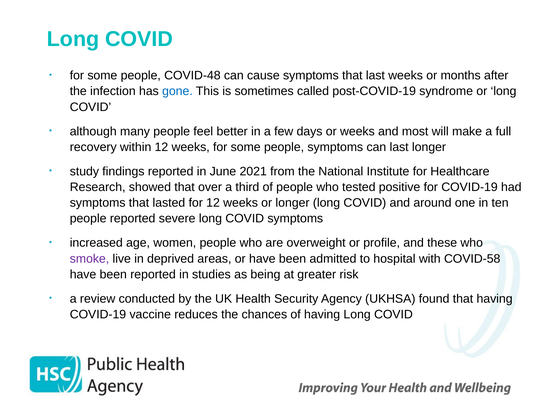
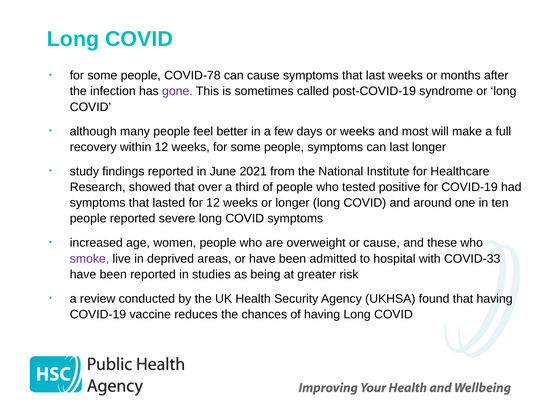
COVID-48: COVID-48 -> COVID-78 (192, 76)
gone colour: blue -> purple (177, 91)
or profile: profile -> cause (382, 243)
COVID-58: COVID-58 -> COVID-33 (472, 259)
